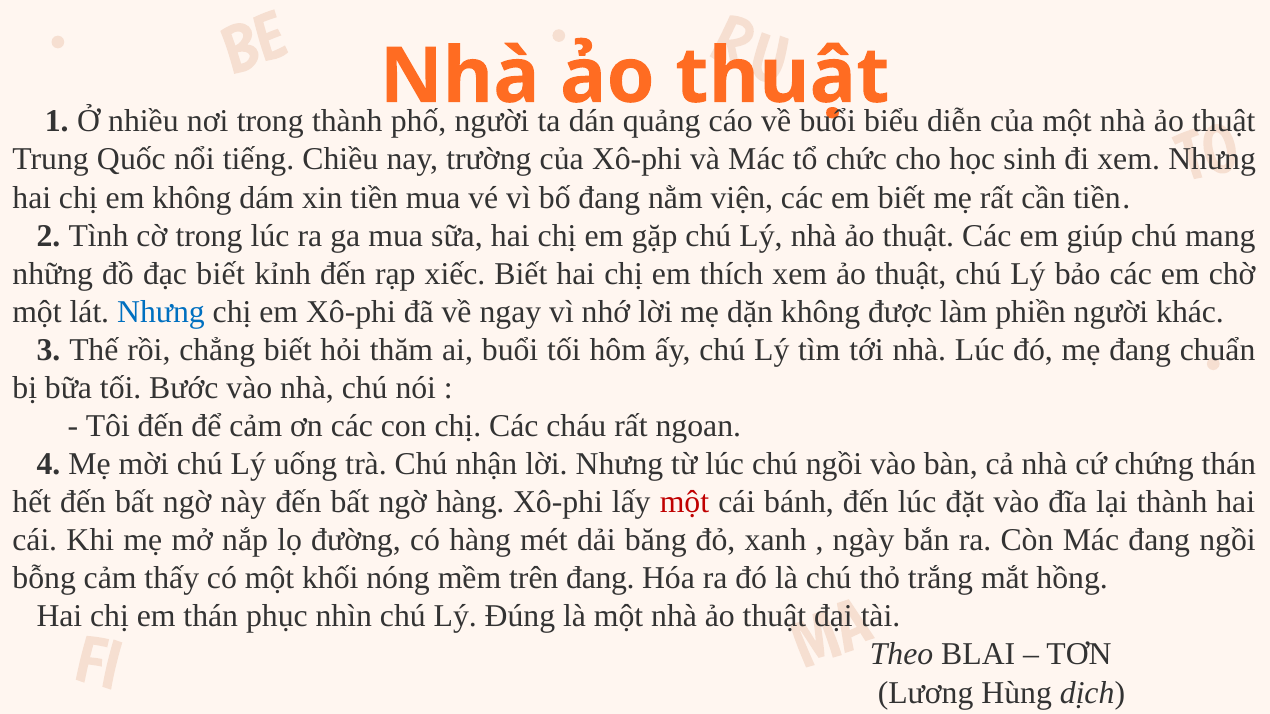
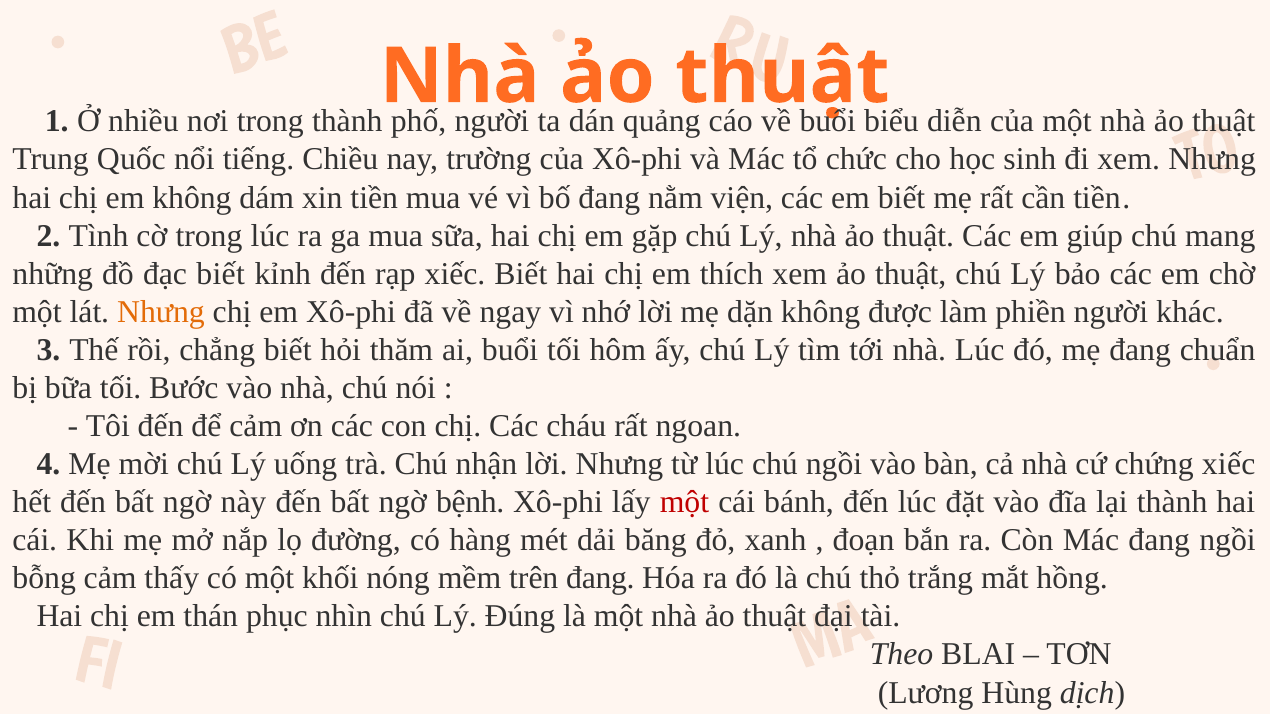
Nhưng colour: blue -> orange (161, 312)
chứng thán: thán -> xiếc (1229, 464)
ngờ hàng: hàng -> bệnh (470, 502)
ngày: ngày -> đoạn (864, 541)
